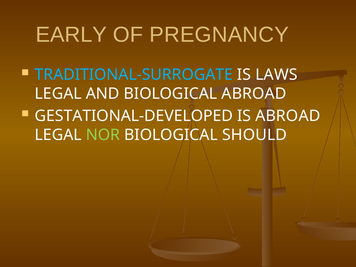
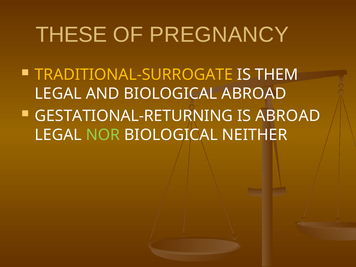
EARLY: EARLY -> THESE (71, 35)
TRADITIONAL-SURROGATE colour: light blue -> yellow (134, 75)
LAWS: LAWS -> THEM (277, 75)
GESTATIONAL-DEVELOPED: GESTATIONAL-DEVELOPED -> GESTATIONAL-RETURNING (134, 116)
SHOULD: SHOULD -> NEITHER (255, 135)
